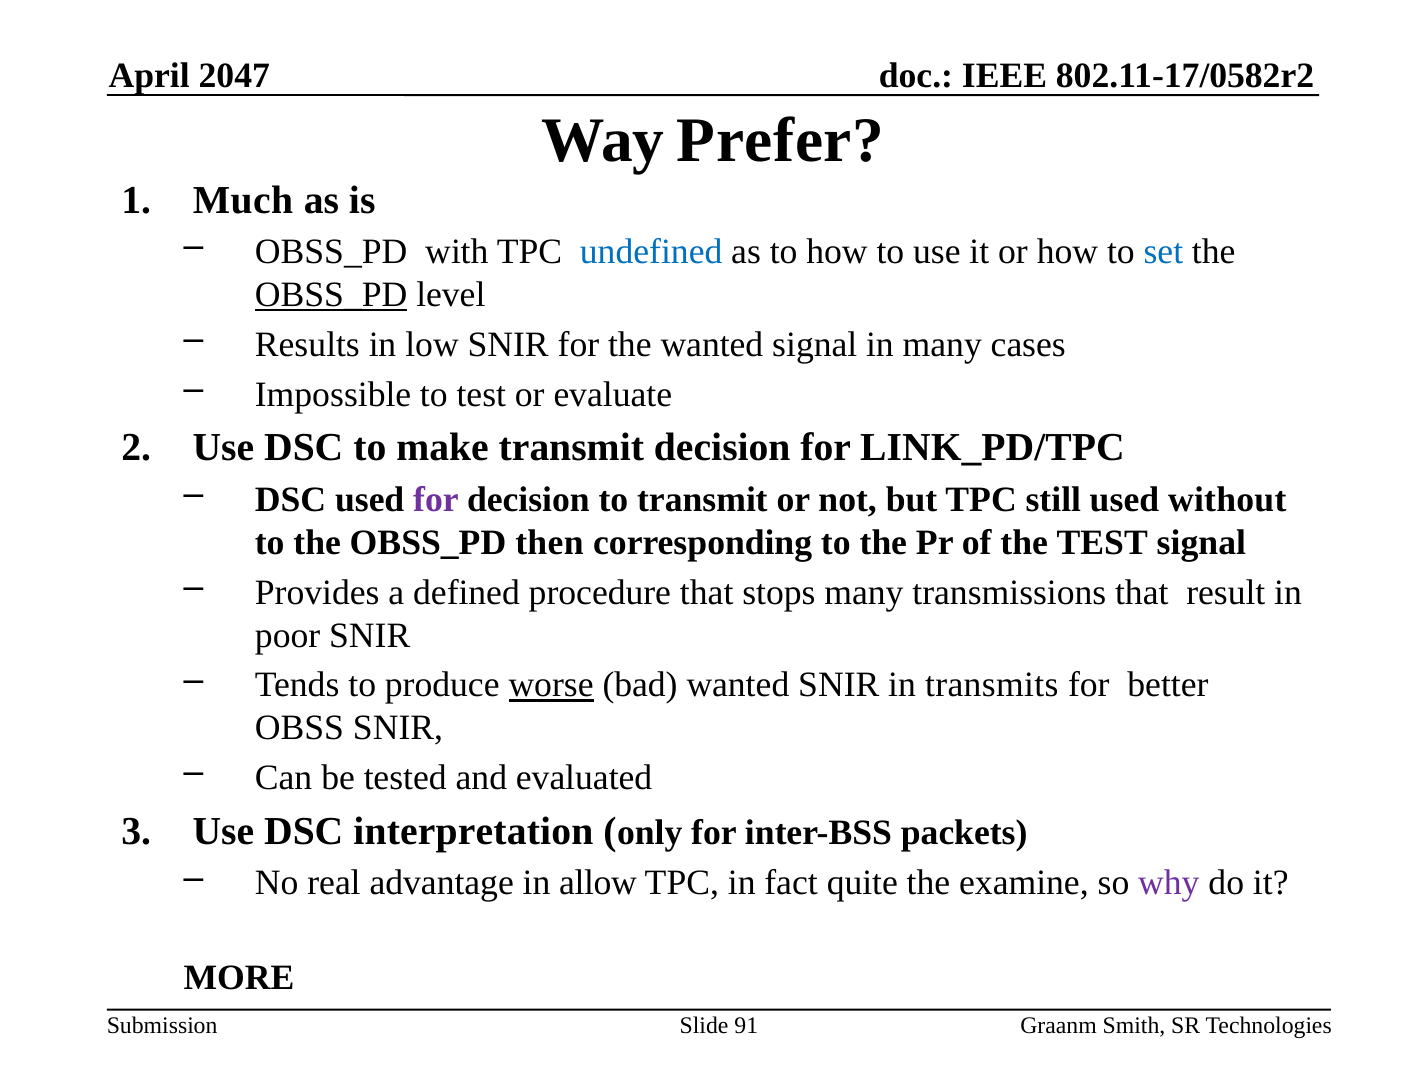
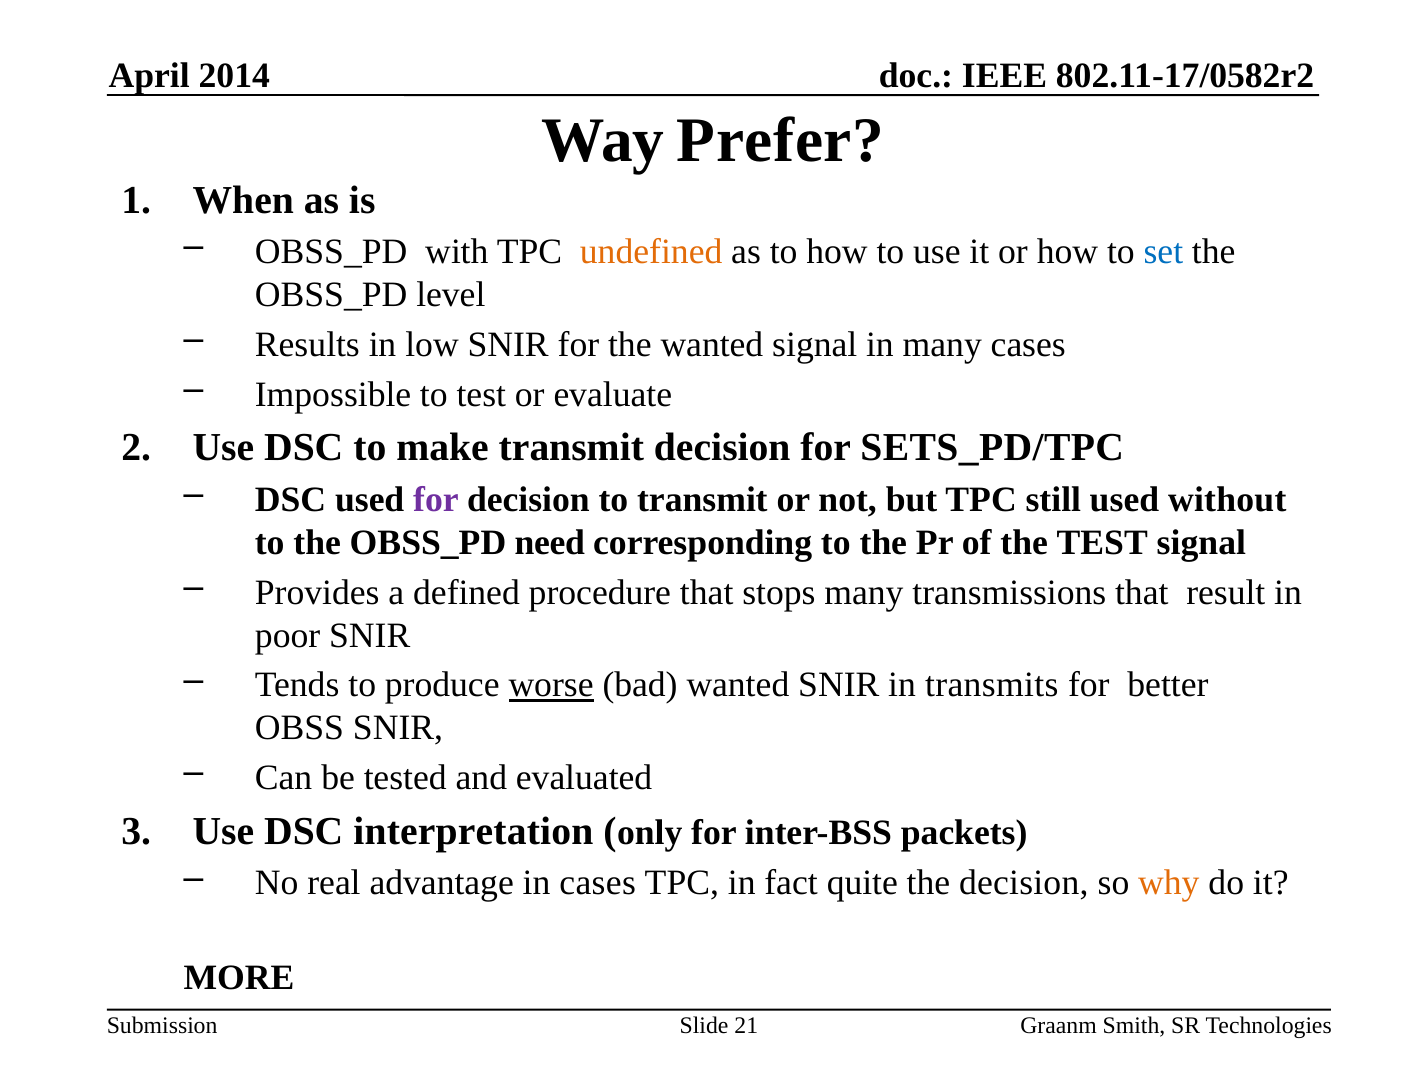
2047: 2047 -> 2014 (234, 76)
Much: Much -> When (243, 200)
undefined colour: blue -> orange (651, 252)
OBSS_PD underline: present -> none (331, 295)
LINK_PD/TPC: LINK_PD/TPC -> SETS_PD/TPC (992, 448)
then: then -> need (550, 543)
in allow: allow -> cases (598, 884)
the examine: examine -> decision (1024, 884)
why colour: purple -> orange (1169, 884)
91: 91 -> 21 (746, 1026)
